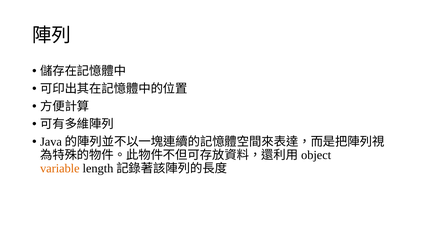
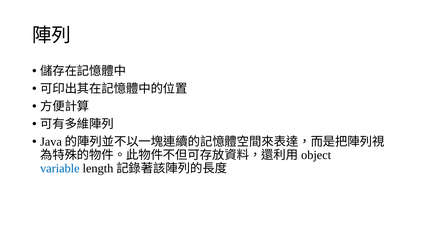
variable colour: orange -> blue (60, 169)
